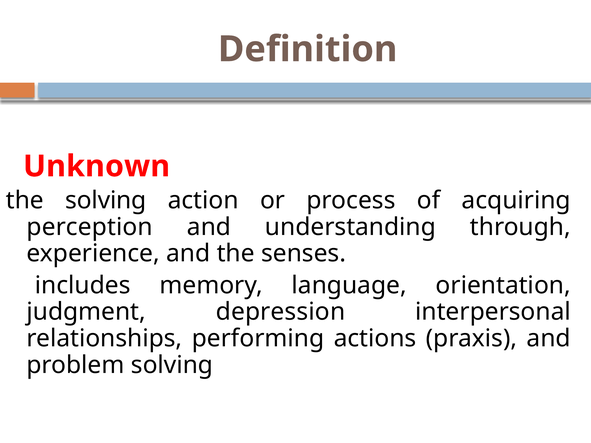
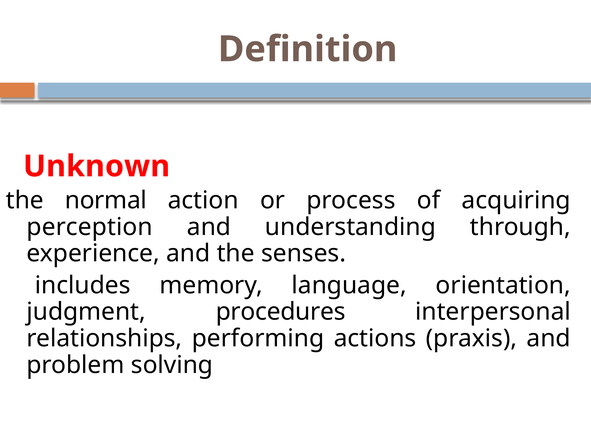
the solving: solving -> normal (106, 200)
depression: depression -> procedures (281, 312)
